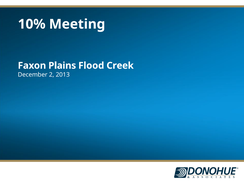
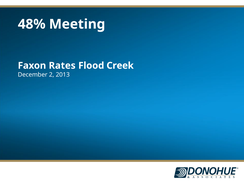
10%: 10% -> 48% (32, 24)
Plains: Plains -> Rates (62, 66)
